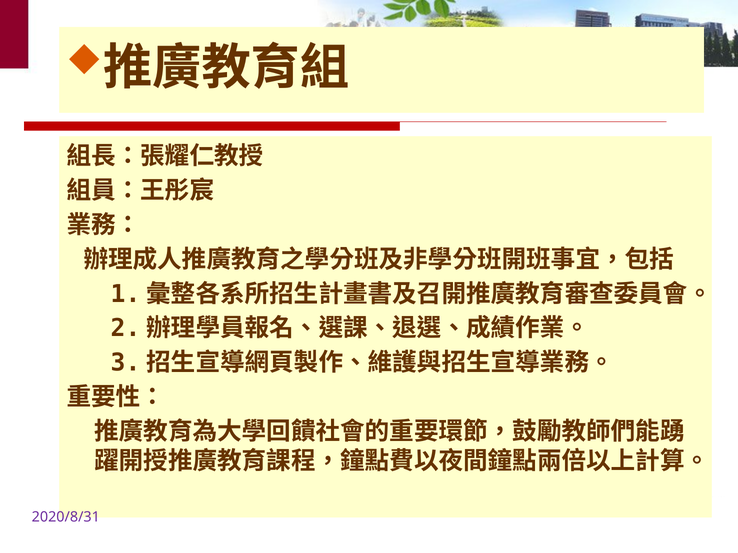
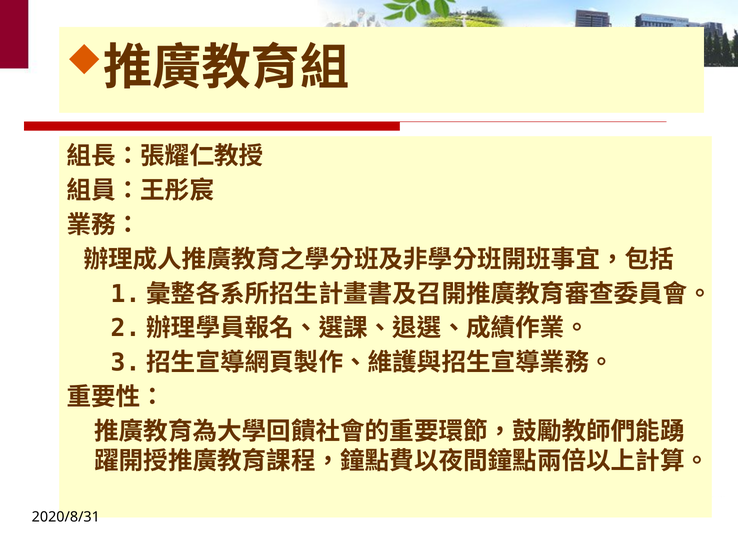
2020/8/31 colour: purple -> black (66, 517)
